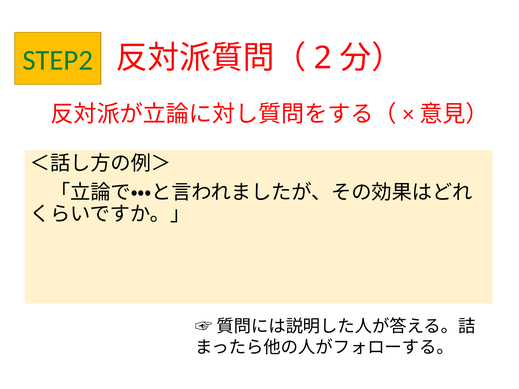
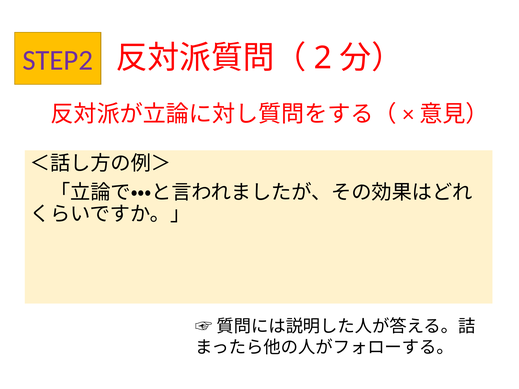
STEP2 colour: green -> purple (58, 60)
